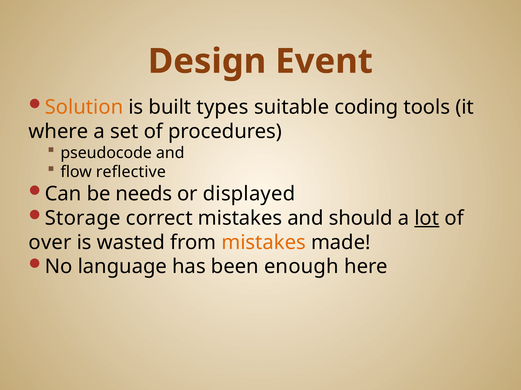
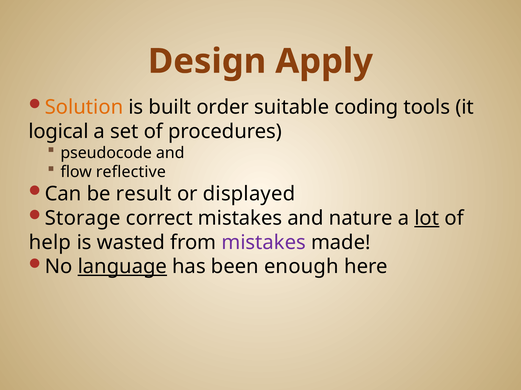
Event: Event -> Apply (324, 62)
types: types -> order (223, 107)
where: where -> logical (59, 132)
needs: needs -> result (144, 194)
should: should -> nature (361, 218)
over: over -> help (50, 243)
mistakes colour: orange -> purple (264, 243)
language underline: none -> present (122, 267)
